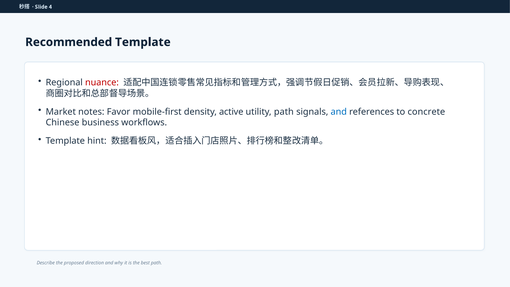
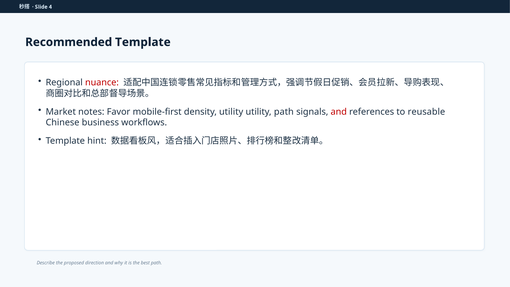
density active: active -> utility (231, 112)
and colour: blue -> red (339, 112)
concrete: concrete -> reusable (426, 112)
